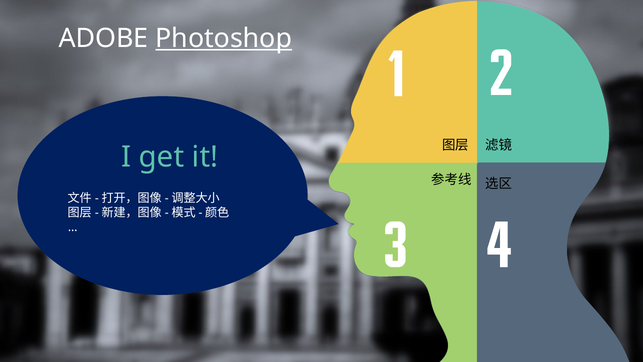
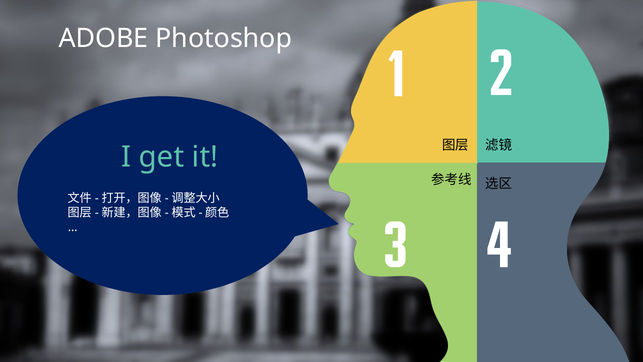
Photoshop underline: present -> none (224, 38)
